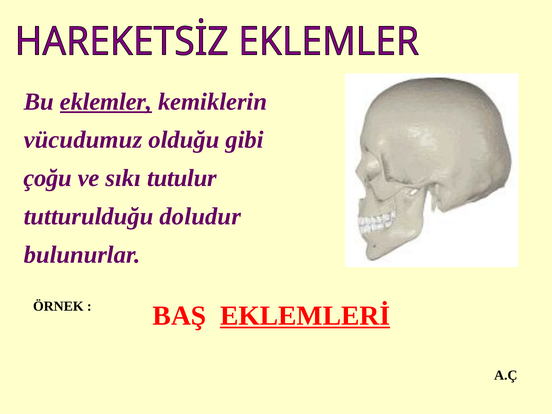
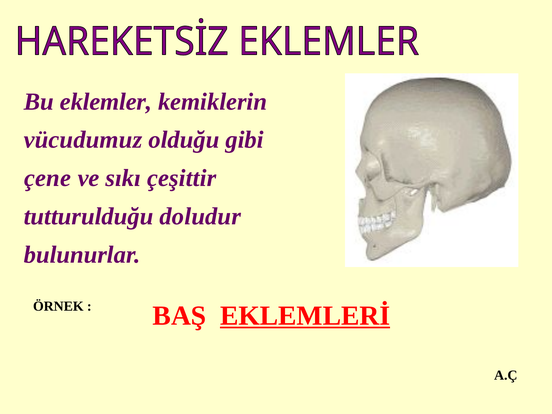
eklemler underline: present -> none (106, 102)
çoğu: çoğu -> çene (48, 178)
tutulur: tutulur -> çeşittir (182, 178)
